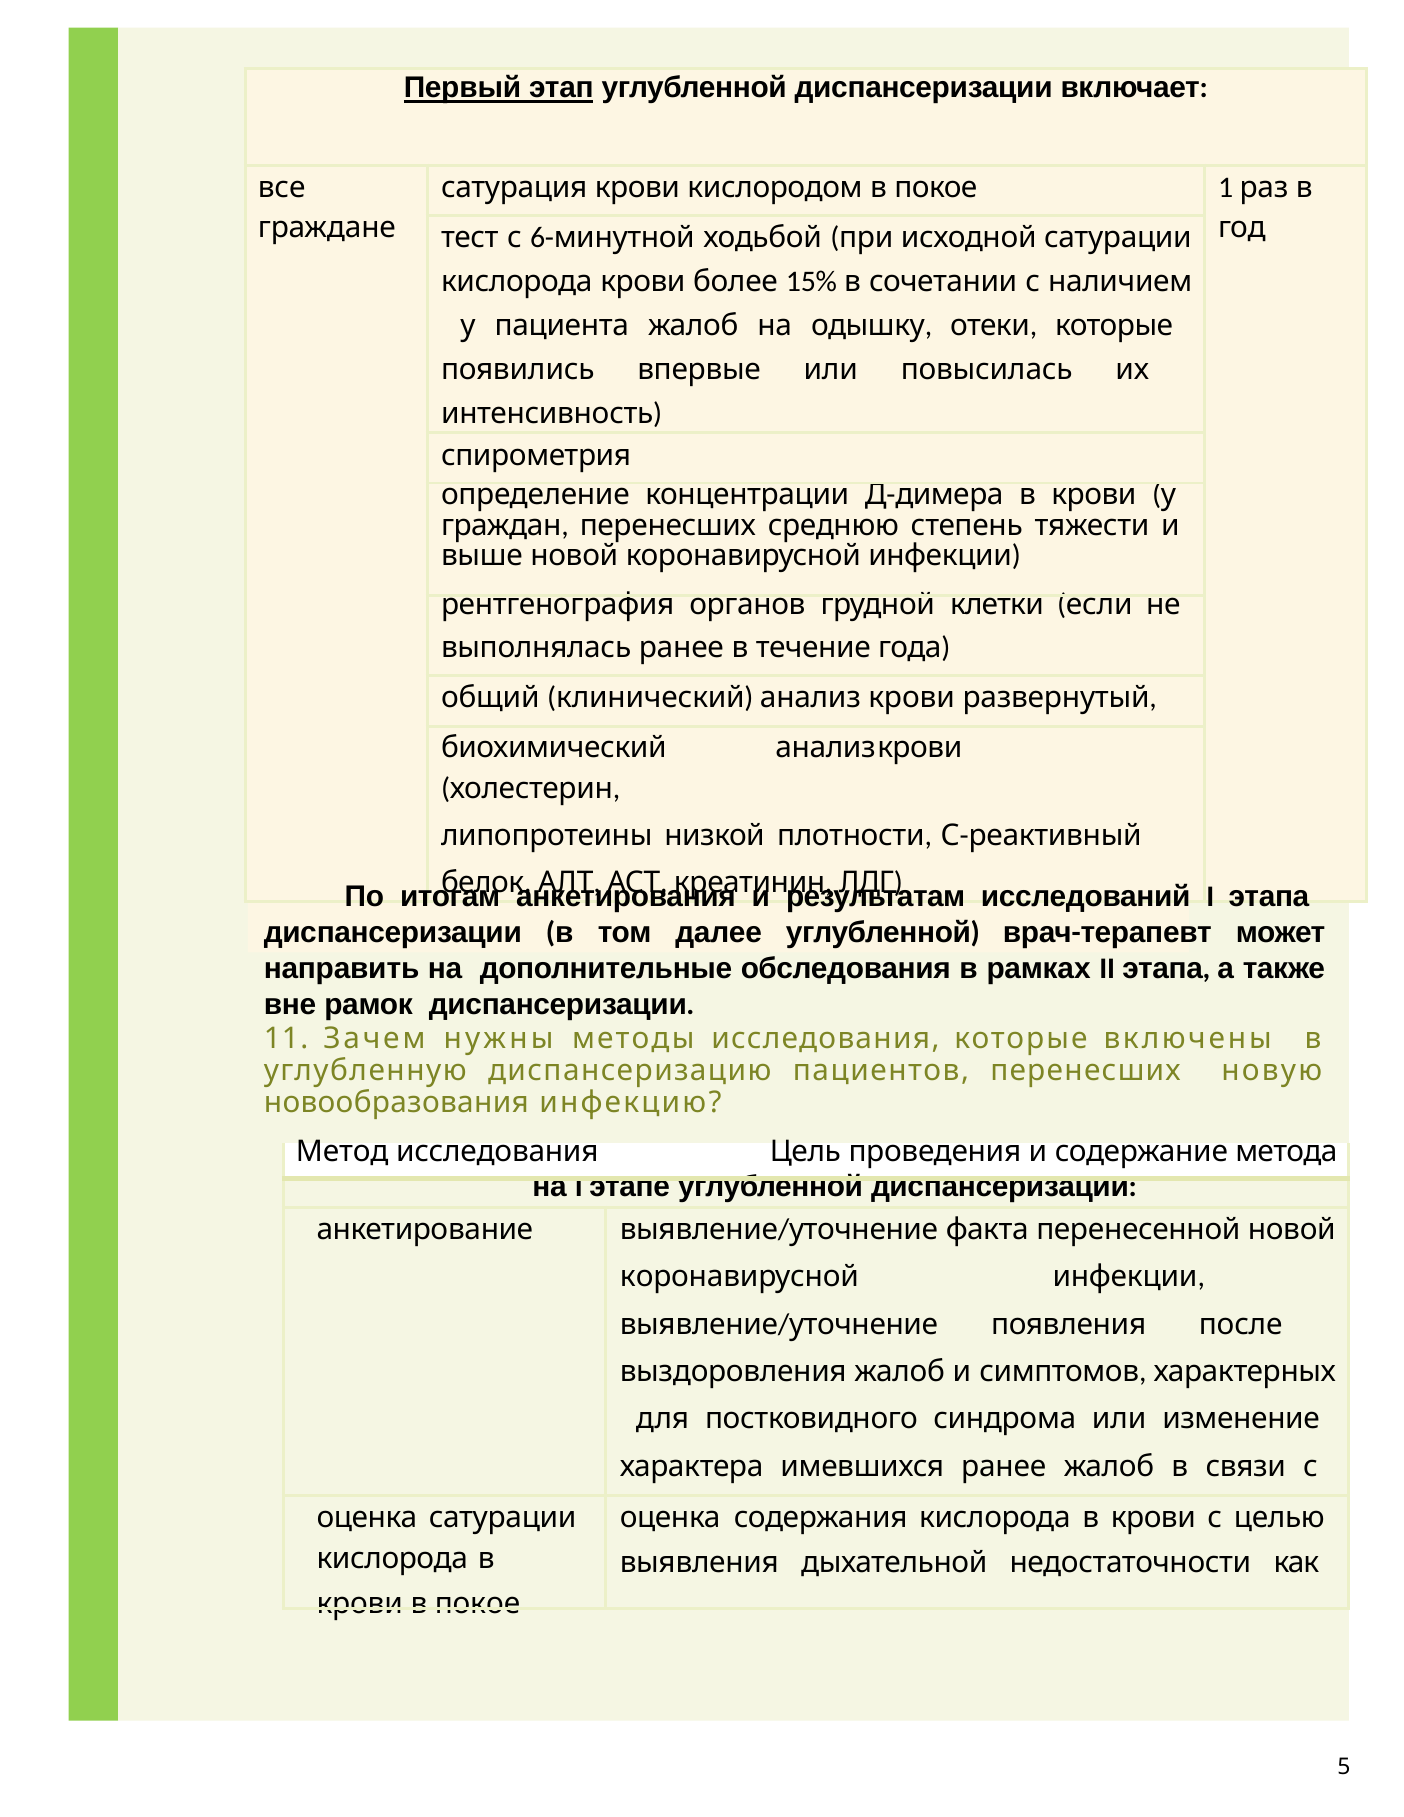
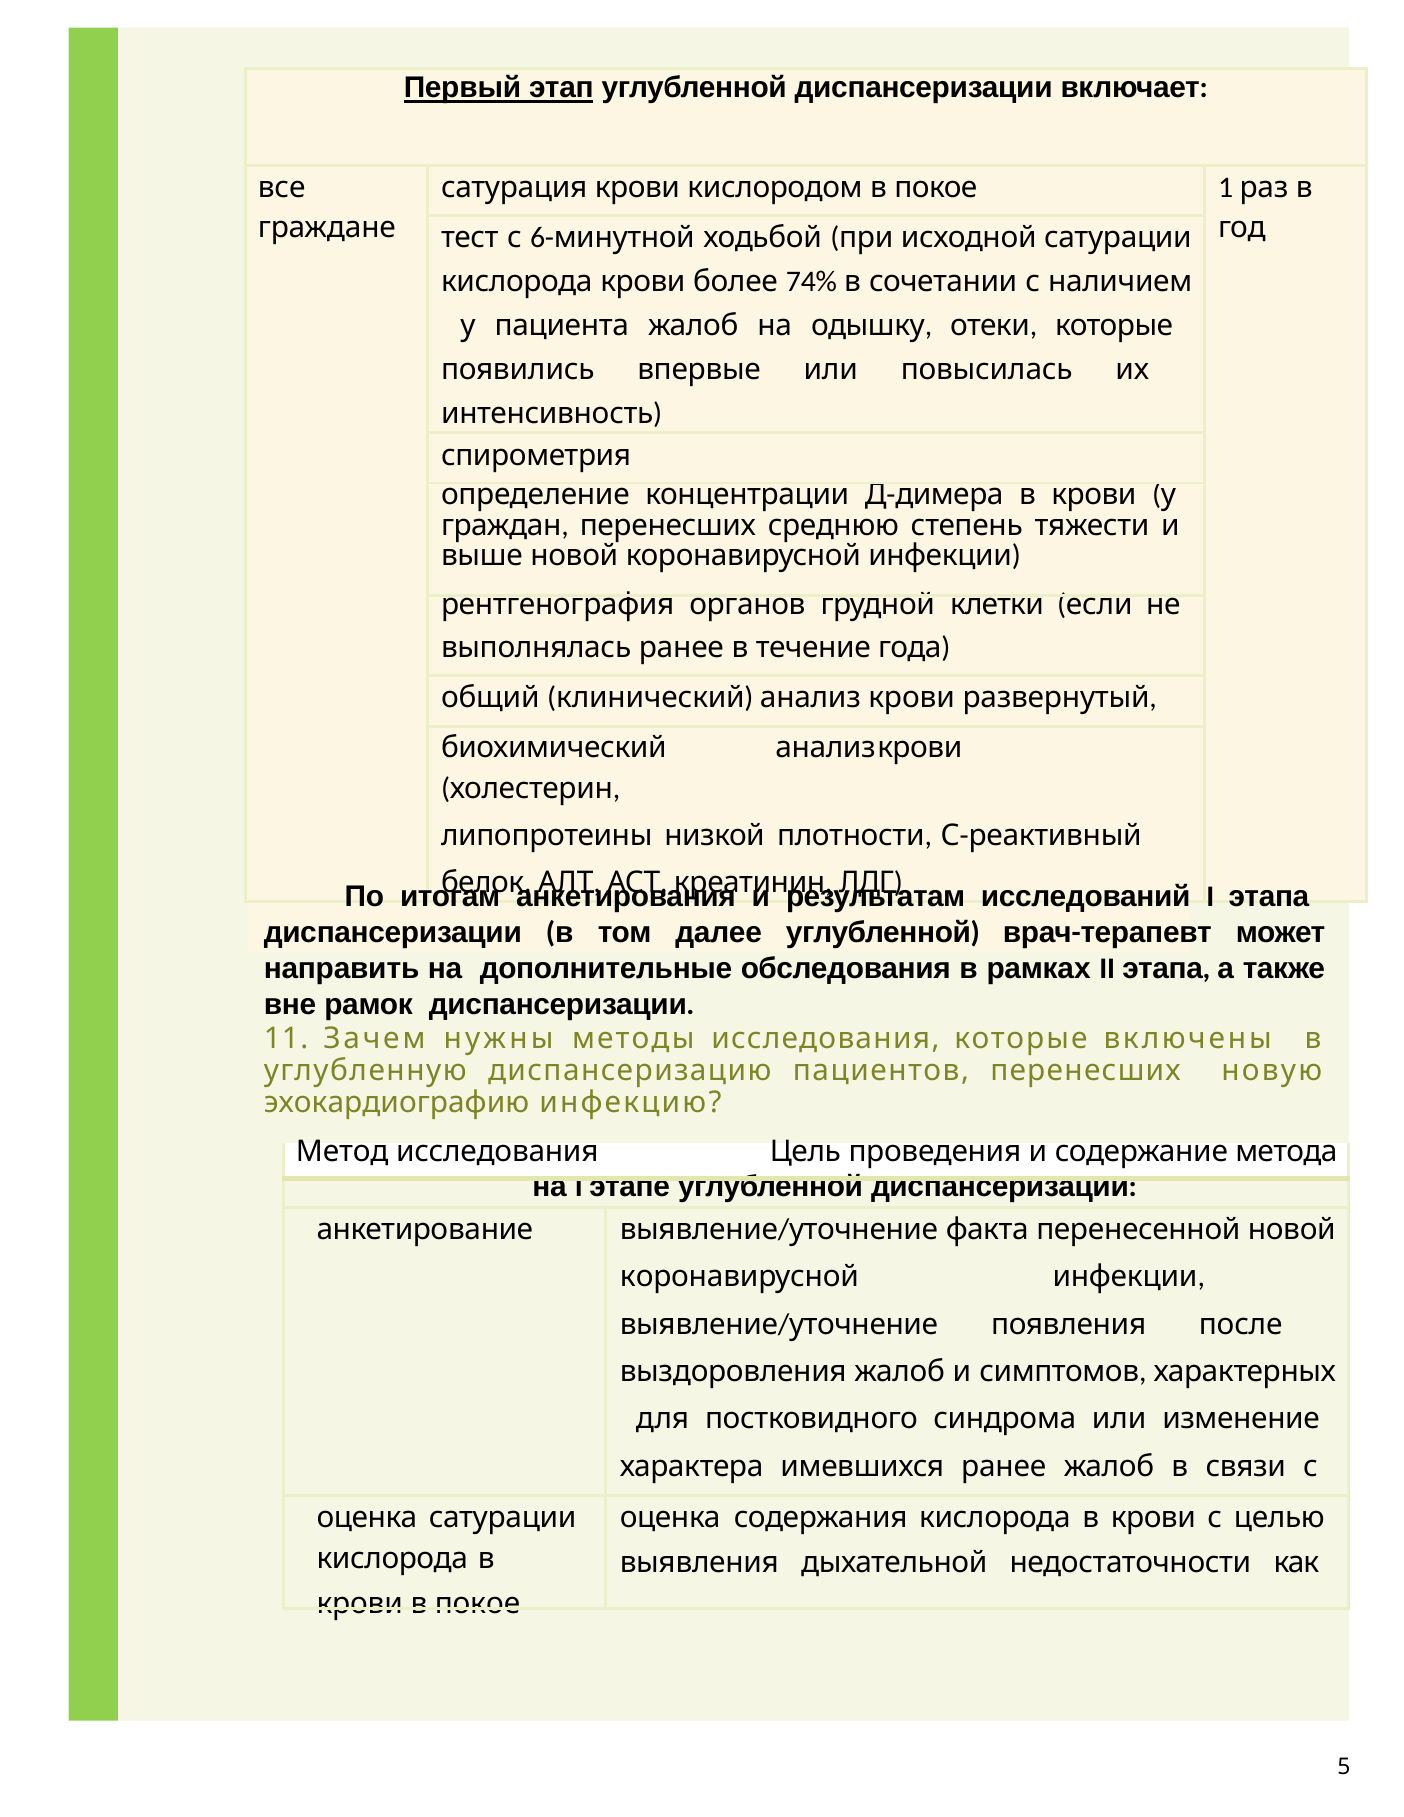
15%: 15% -> 74% (811, 282)
новообразования: новообразования -> эхокардиографию (397, 1103)
